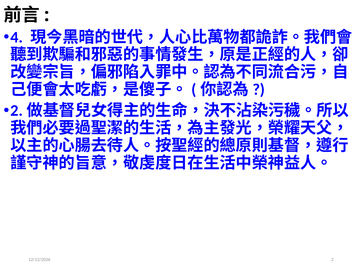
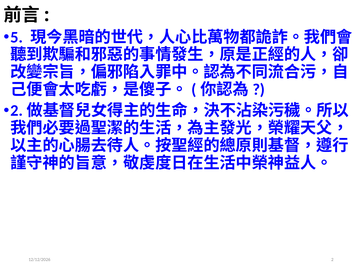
4: 4 -> 5 (17, 37)
